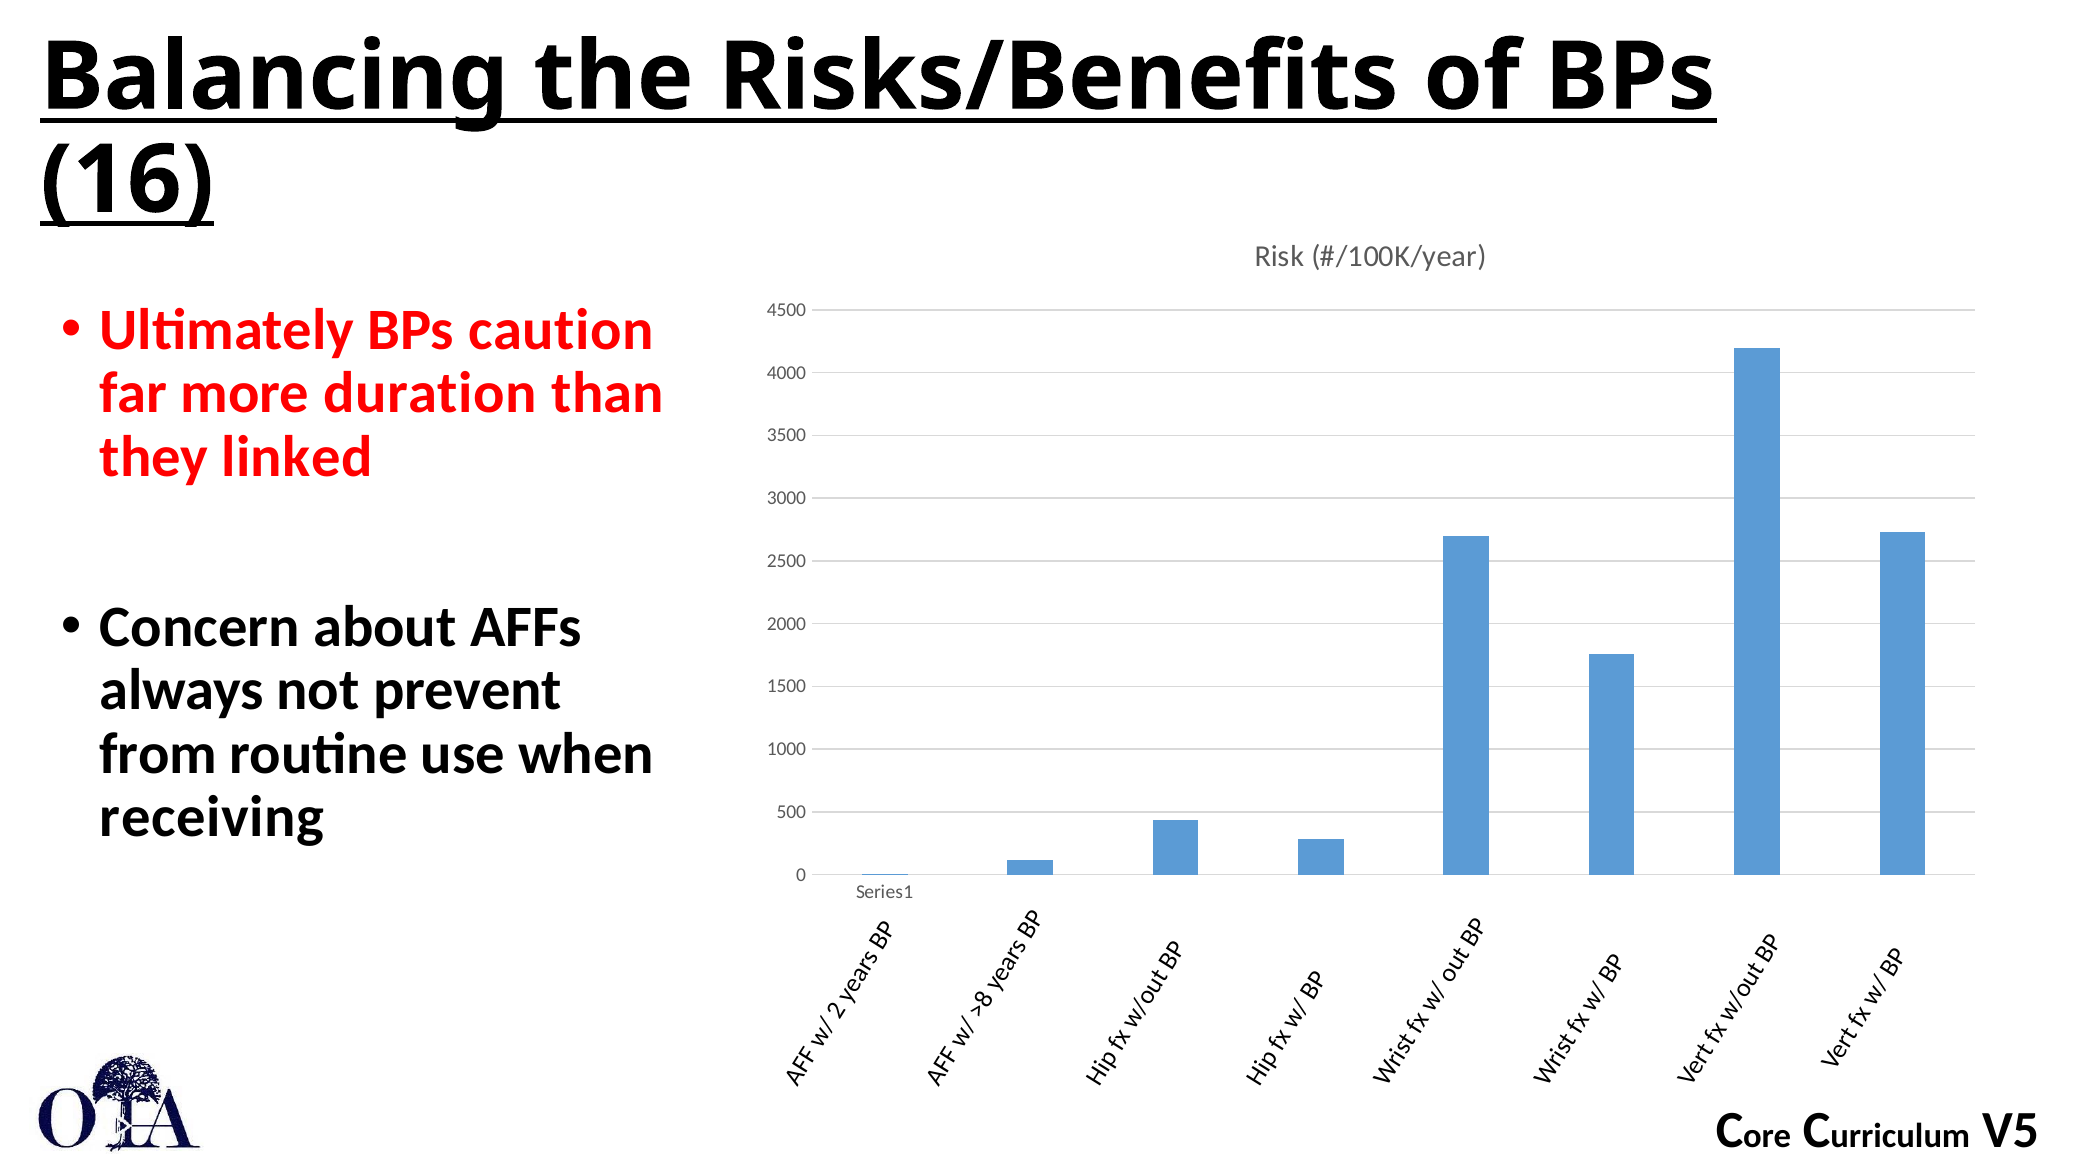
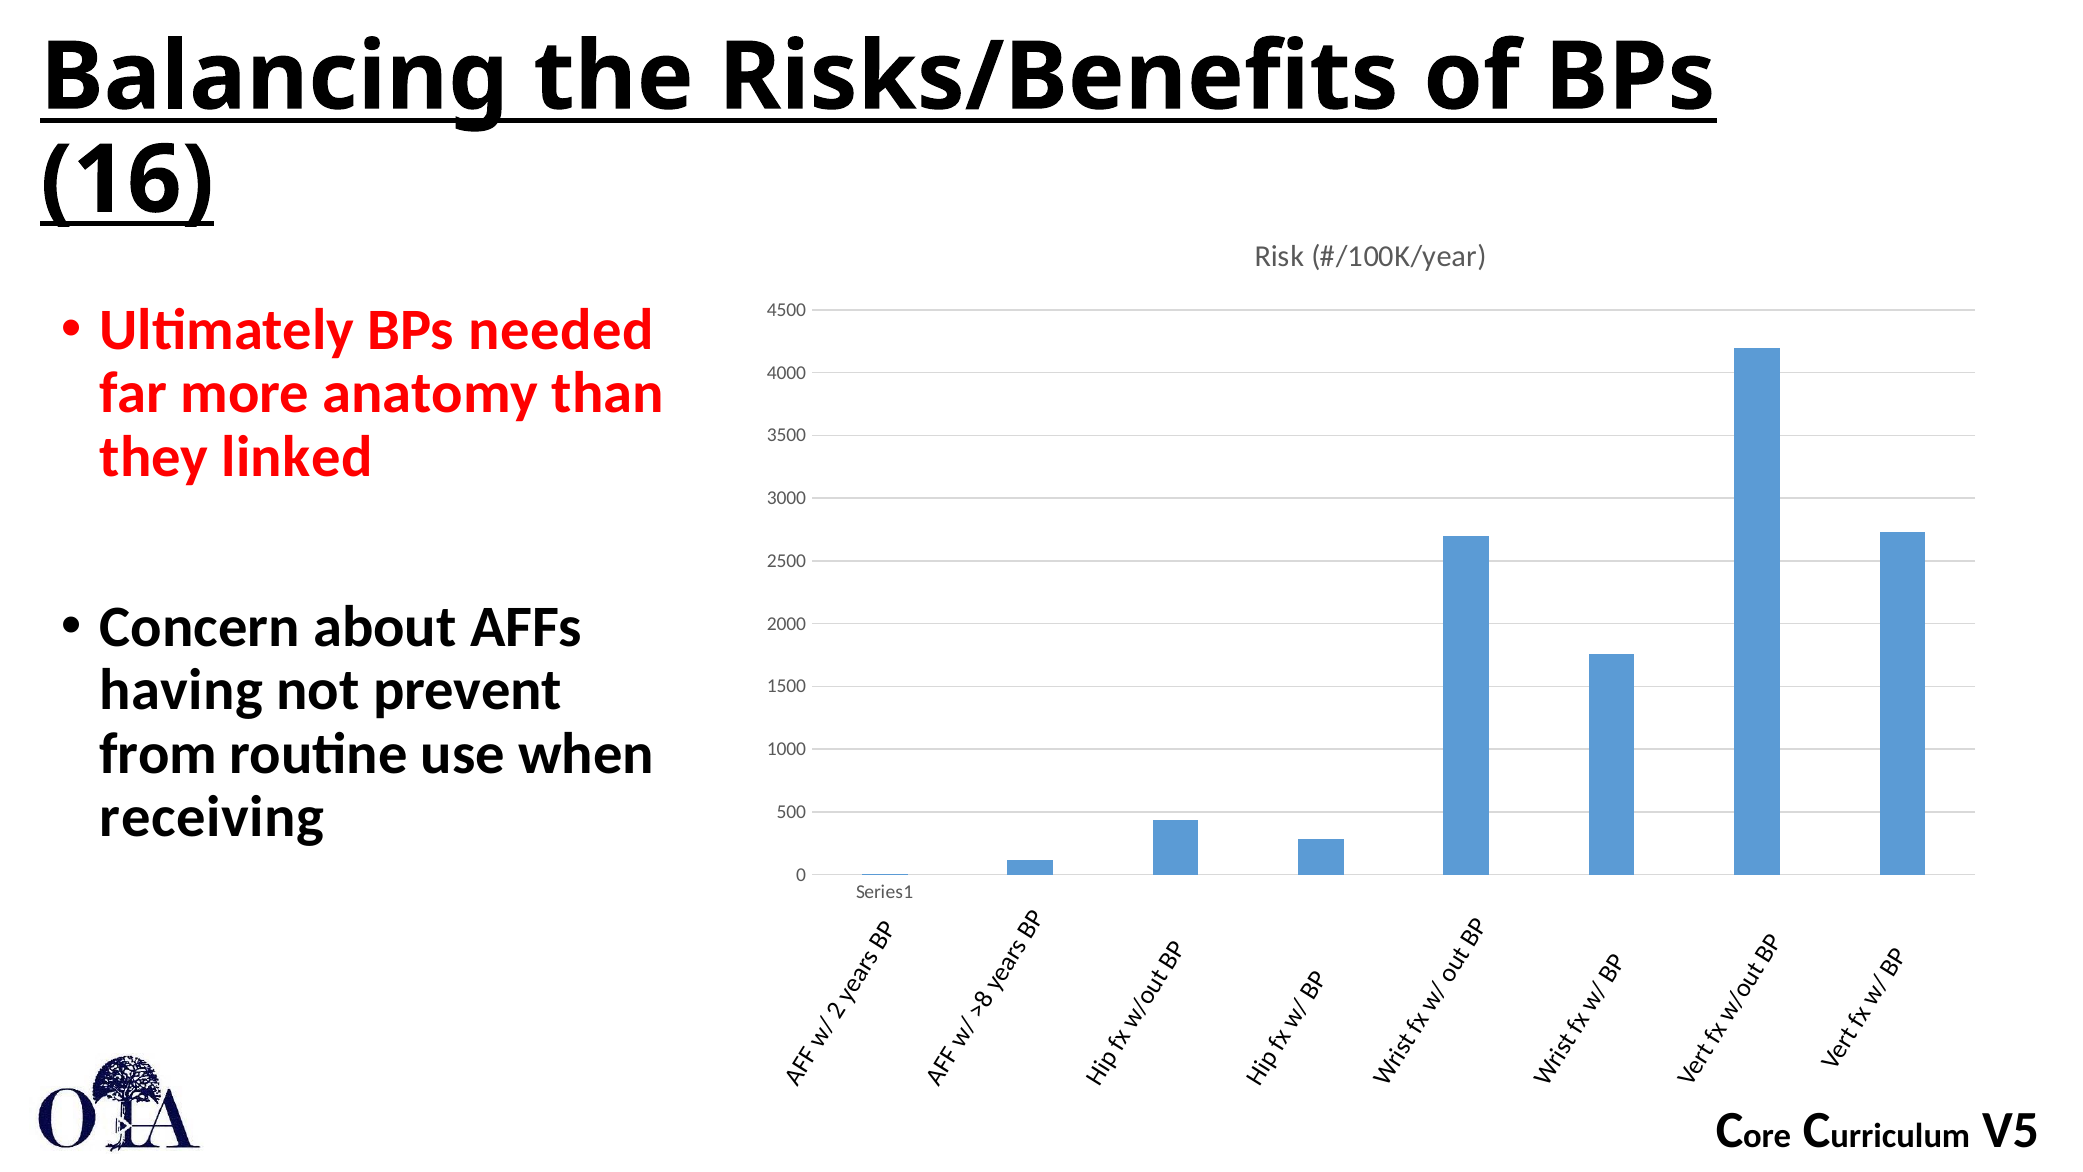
caution: caution -> needed (561, 330)
duration: duration -> anatomy (430, 394)
always: always -> having (182, 690)
